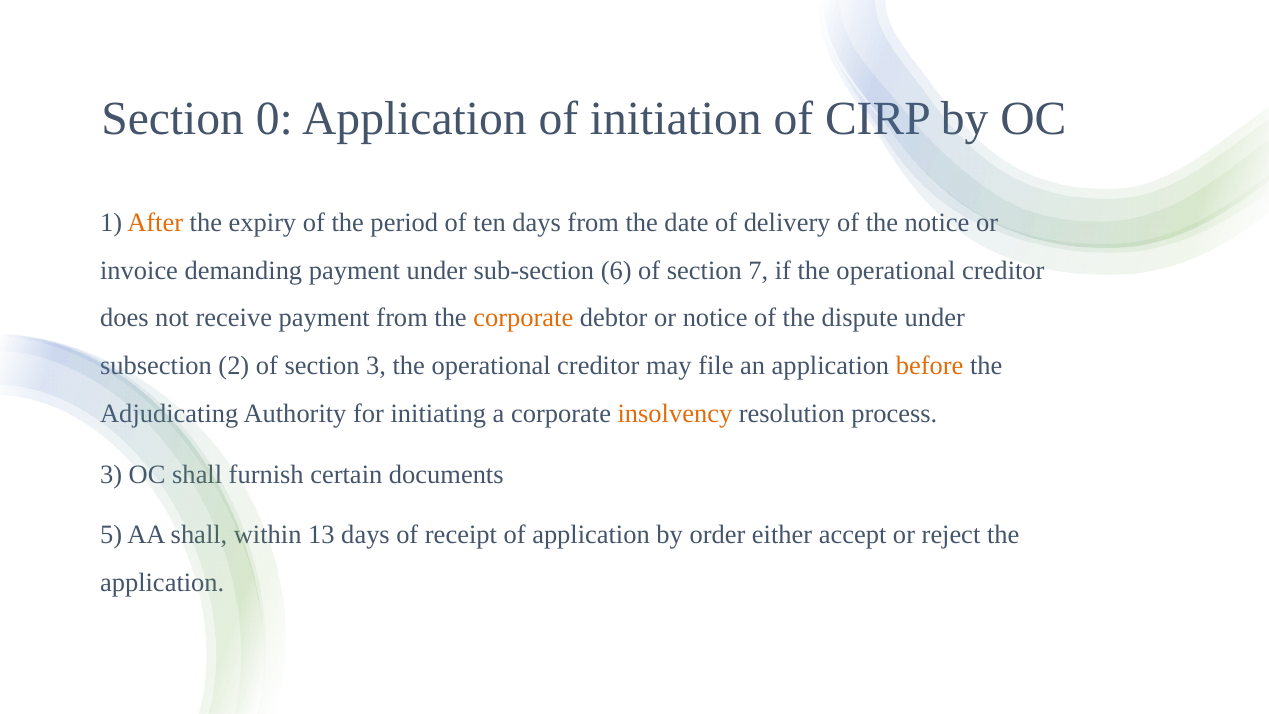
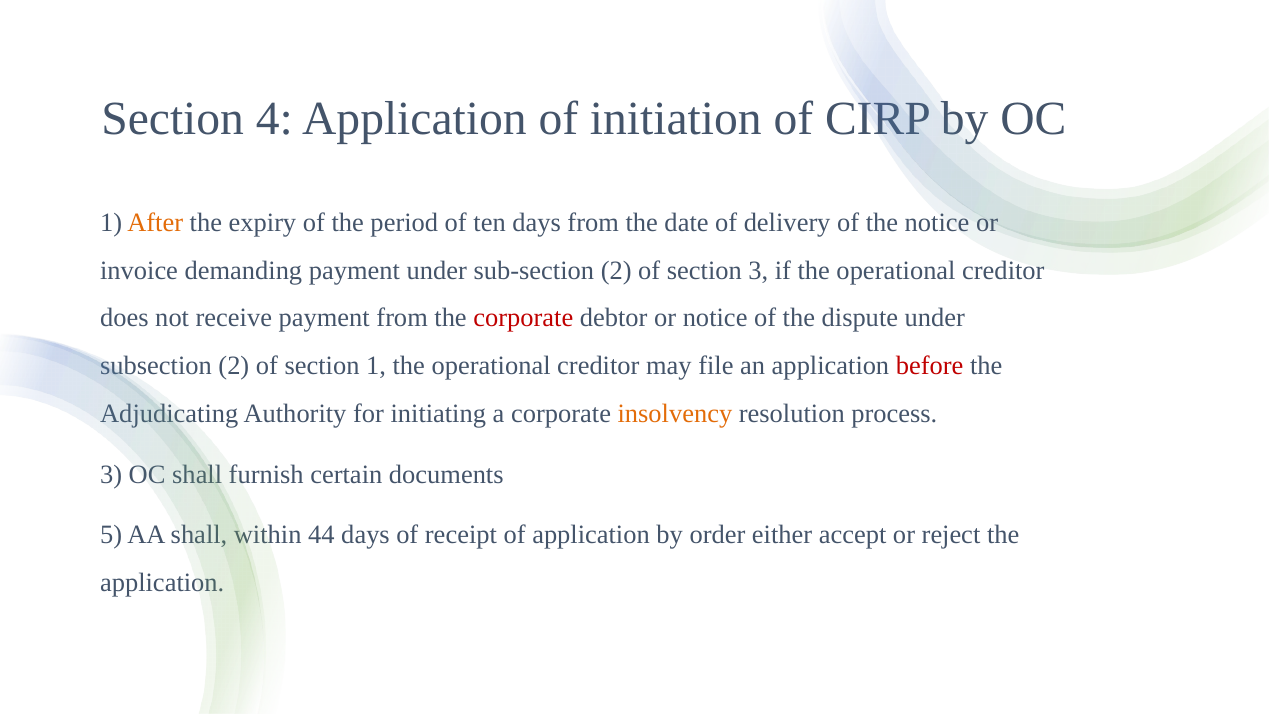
0: 0 -> 4 (274, 119)
sub-section 6: 6 -> 2 (616, 270)
section 7: 7 -> 3 (758, 270)
corporate colour: orange -> red (523, 318)
section 3: 3 -> 1 (376, 366)
before colour: orange -> red (930, 366)
13: 13 -> 44 (321, 535)
